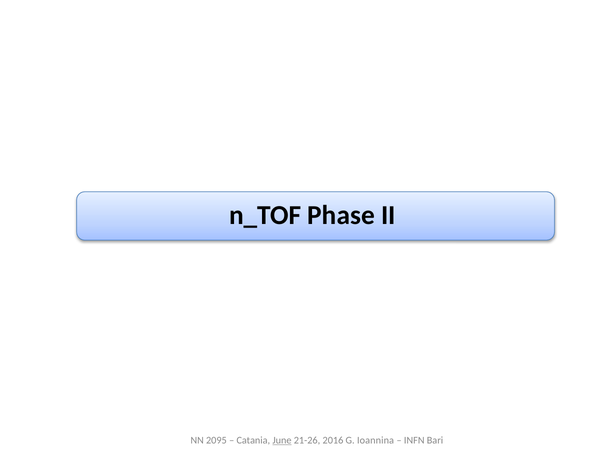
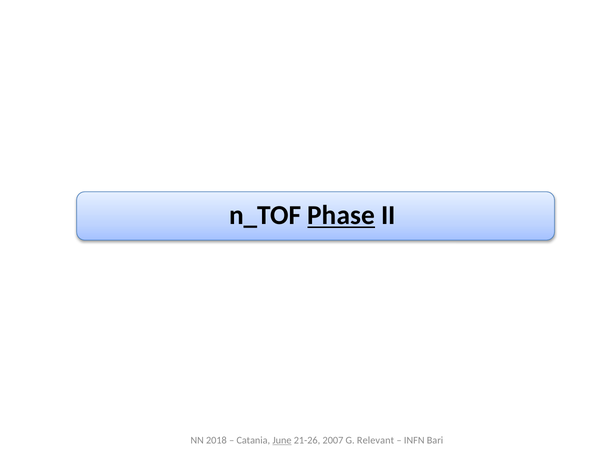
Phase underline: none -> present (341, 216)
2095: 2095 -> 2018 (216, 440)
2016: 2016 -> 2007 (333, 440)
Ioannina: Ioannina -> Relevant (376, 440)
